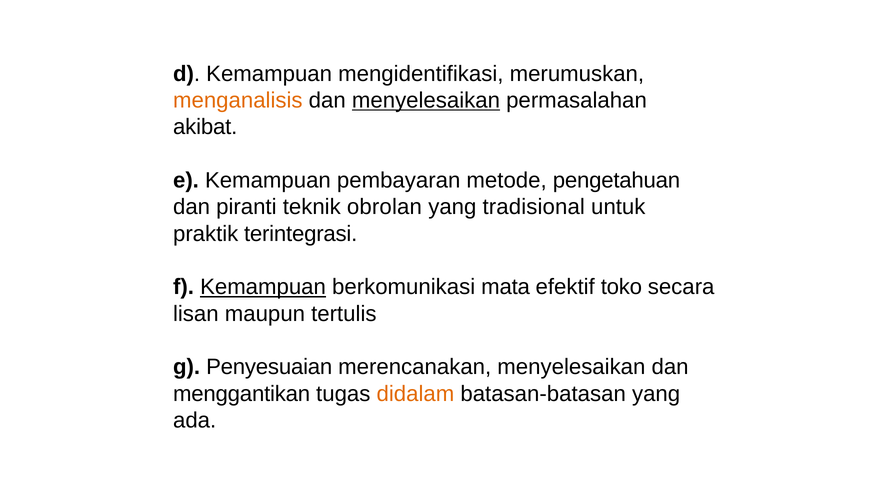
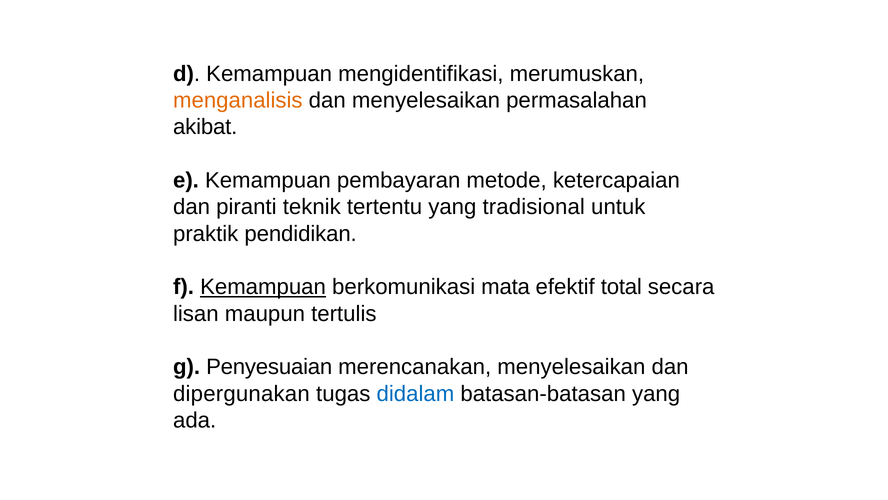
menyelesaikan underline: present -> none (426, 100)
pengetahuan: pengetahuan -> ketercapaian (616, 180)
obrolan: obrolan -> tertentu (385, 207)
terintegrasi: terintegrasi -> pendidikan (301, 233)
toko: toko -> total (621, 287)
menggantikan: menggantikan -> dipergunakan (241, 393)
didalam colour: orange -> blue (415, 393)
